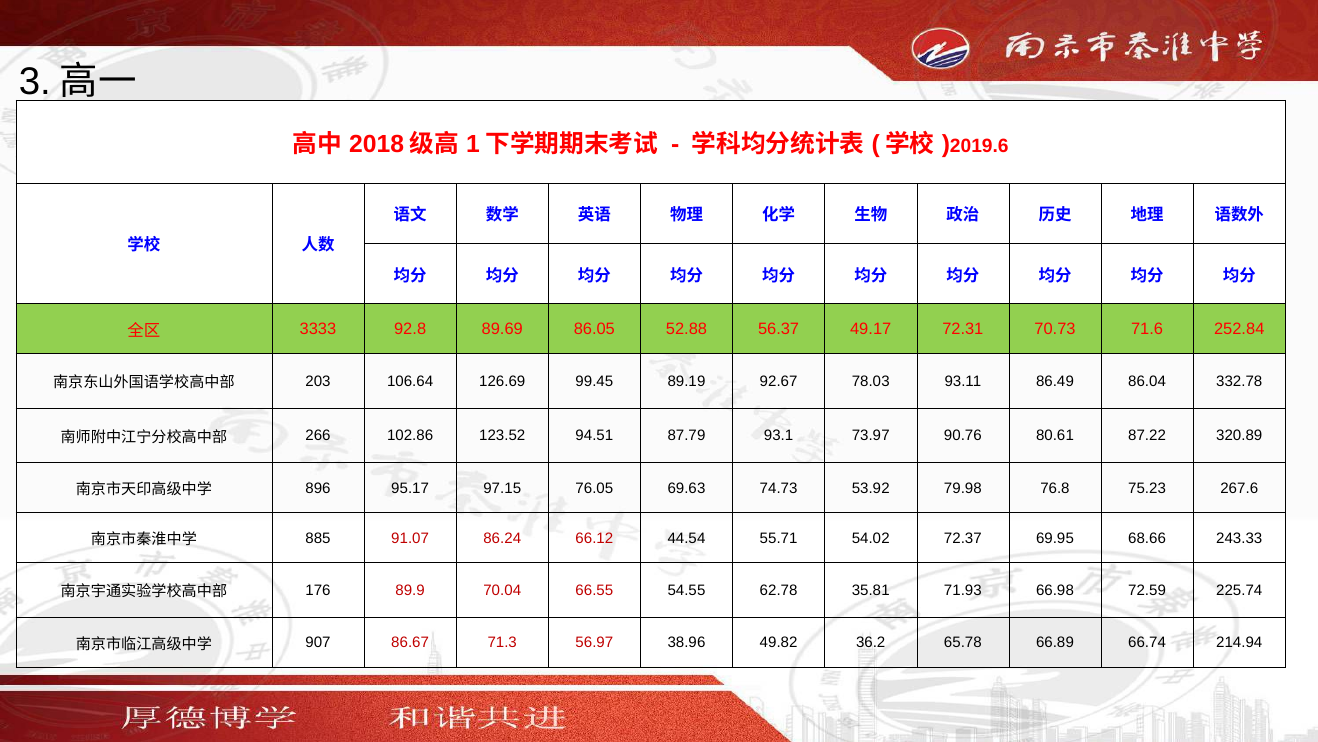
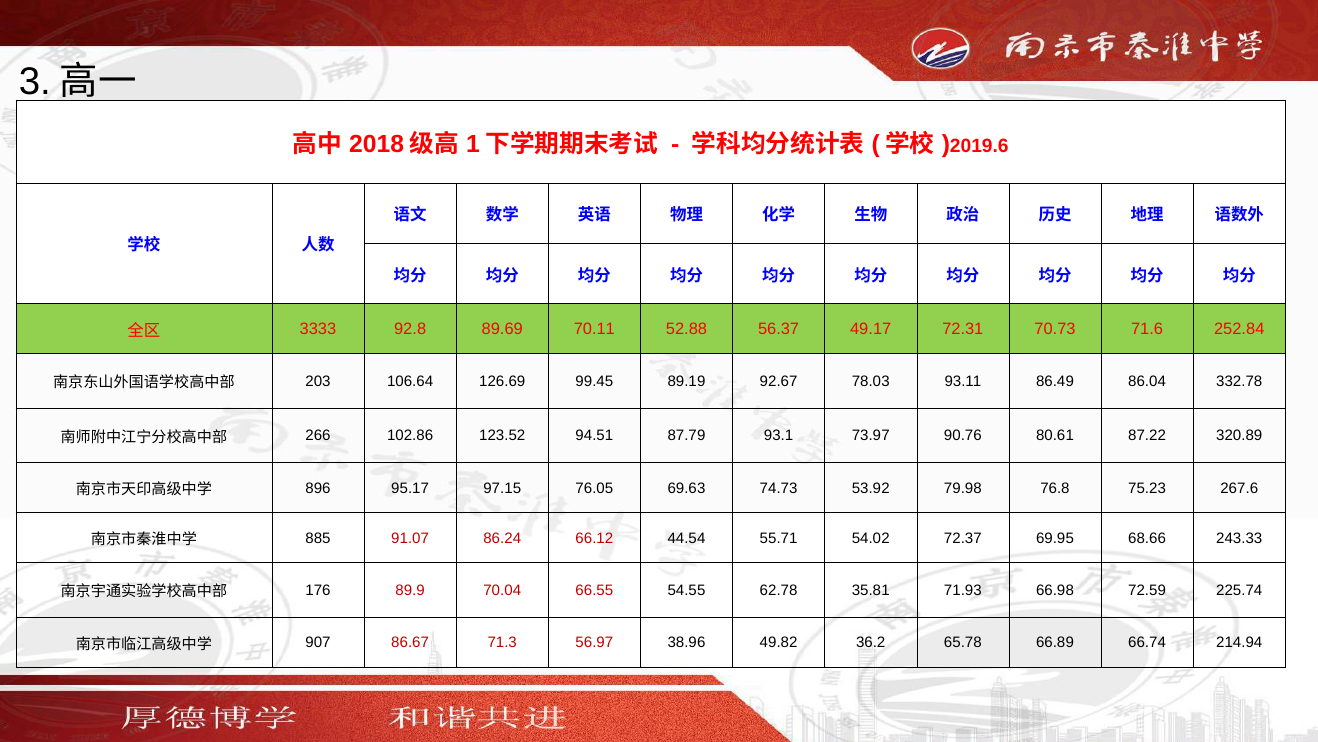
86.05: 86.05 -> 70.11 (594, 329)
